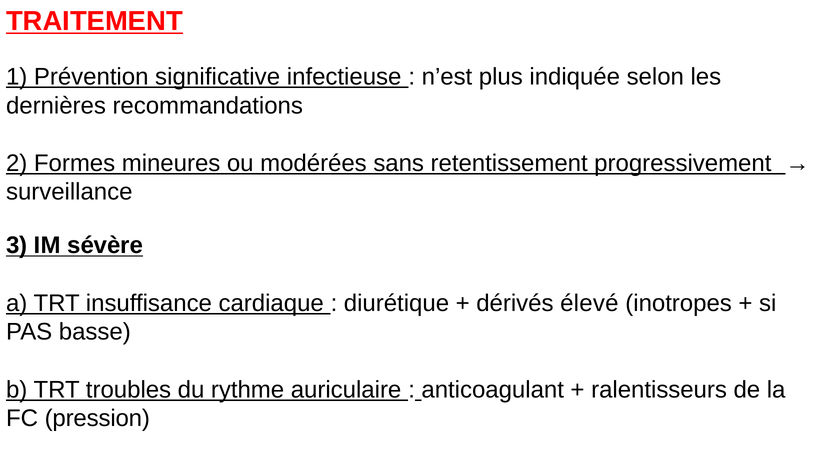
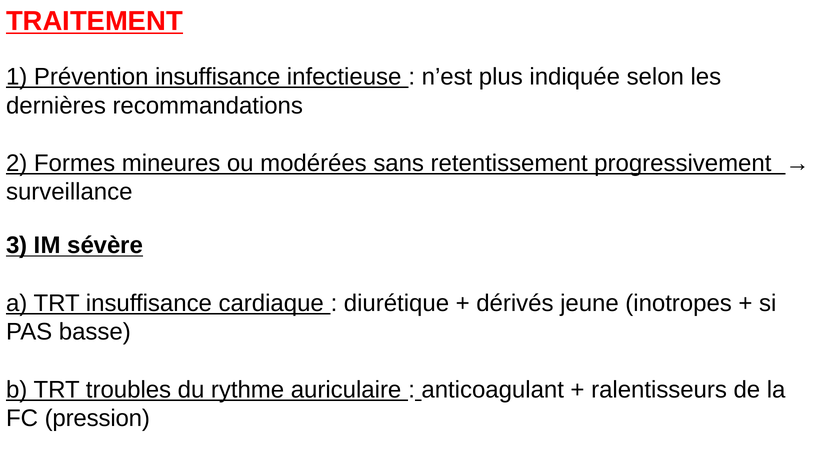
Prévention significative: significative -> insuffisance (218, 77)
élevé: élevé -> jeune (589, 303)
